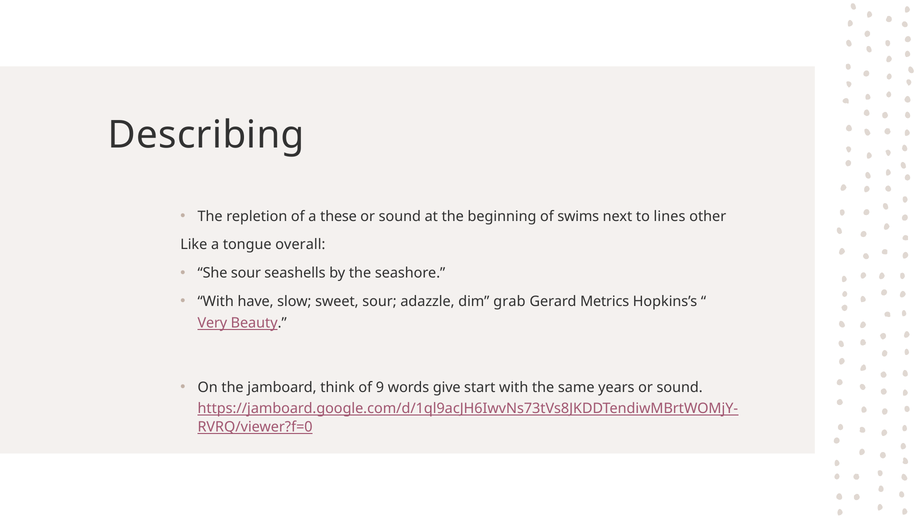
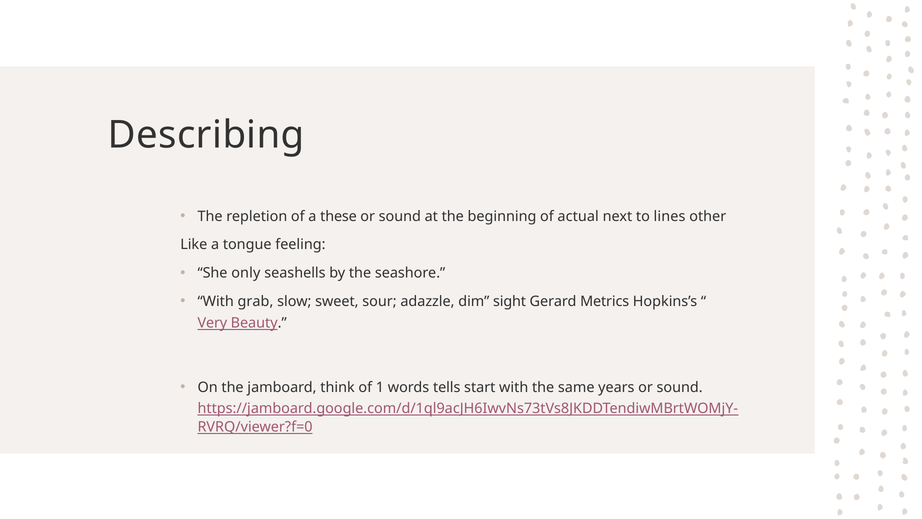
swims: swims -> actual (578, 216)
overall: overall -> feeling (300, 245)
She sour: sour -> only (246, 273)
have: have -> grab (255, 301)
grab: grab -> sight (510, 301)
9: 9 -> 1 (380, 387)
give: give -> tells (447, 387)
